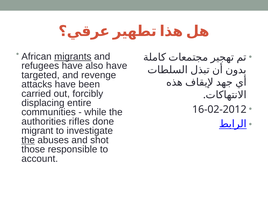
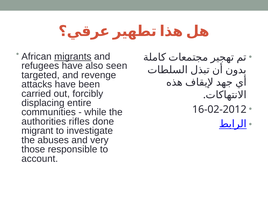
also have: have -> seen (117, 66)
the underline: present -> none (28, 140)
shot: shot -> very (99, 140)
